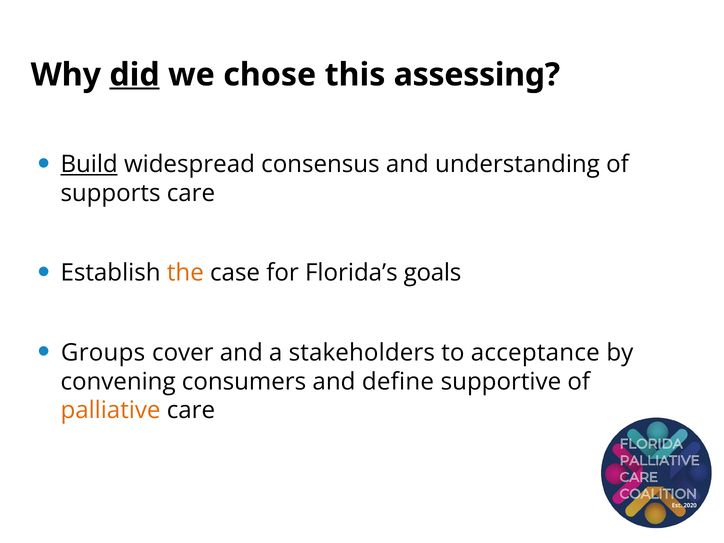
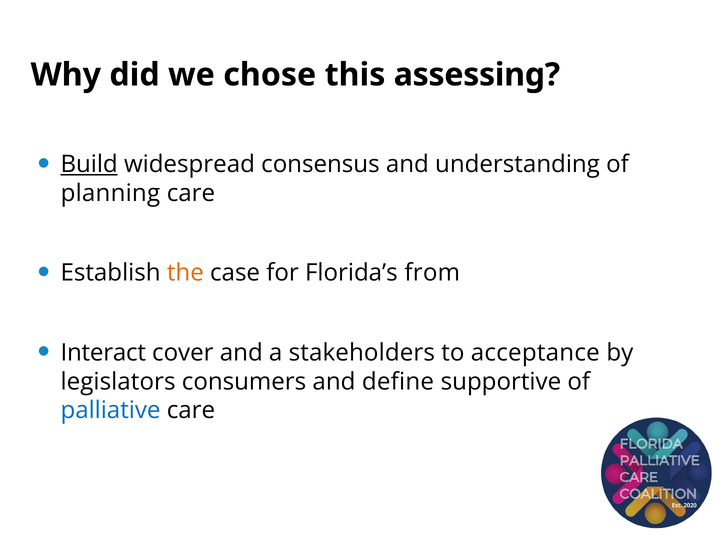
did underline: present -> none (135, 75)
supports: supports -> planning (110, 193)
goals: goals -> from (432, 273)
Groups: Groups -> Interact (103, 353)
convening: convening -> legislators (118, 382)
palliative colour: orange -> blue (111, 410)
